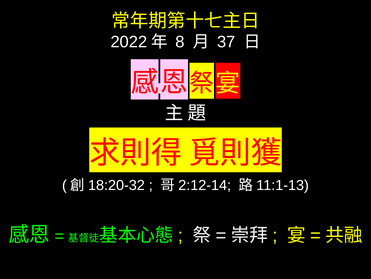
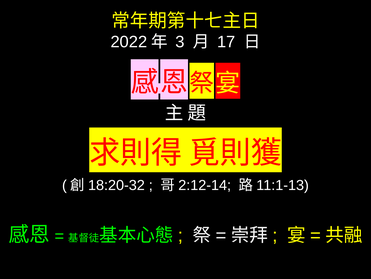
8: 8 -> 3 (180, 42)
37: 37 -> 17 (226, 42)
